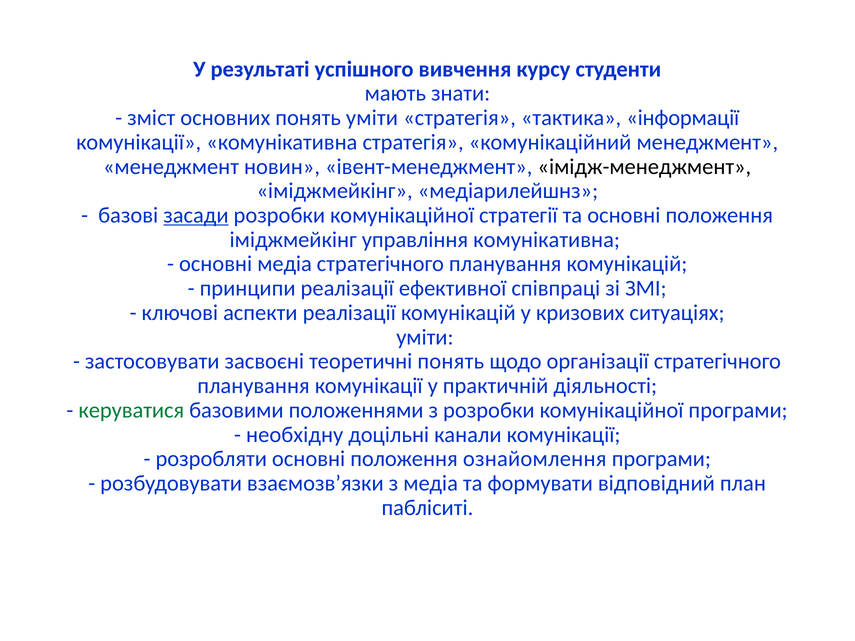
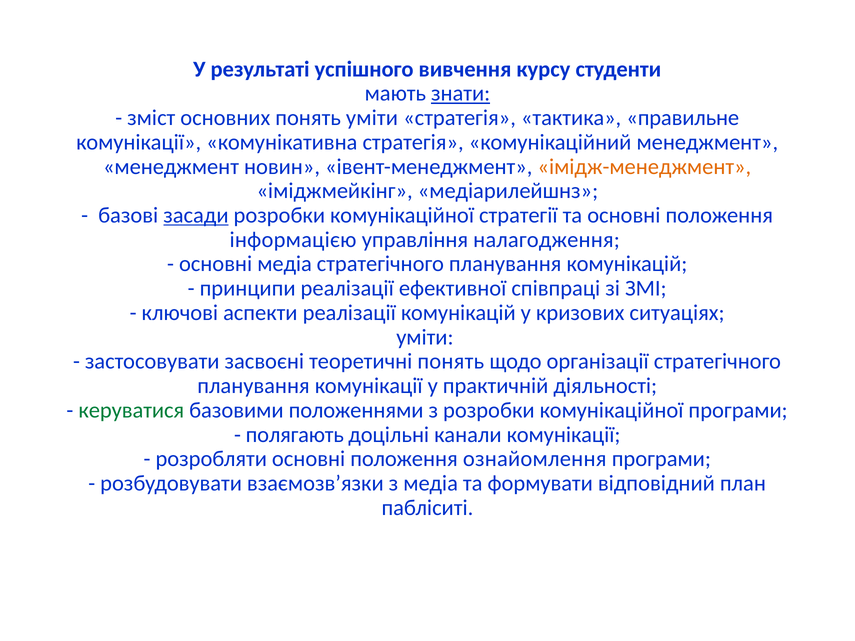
знати underline: none -> present (461, 94)
інформації: інформації -> правильне (683, 118)
імідж-менеджмент colour: black -> orange (644, 167)
іміджмейкінг: іміджмейкінг -> інформацією (293, 240)
управління комунікативна: комунікативна -> налагодження (547, 240)
необхідну: необхідну -> полягають (295, 435)
